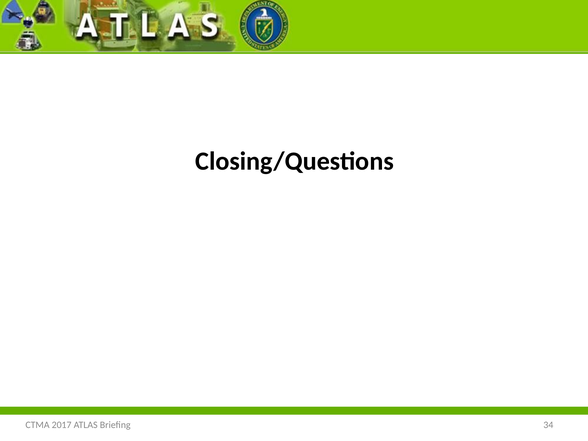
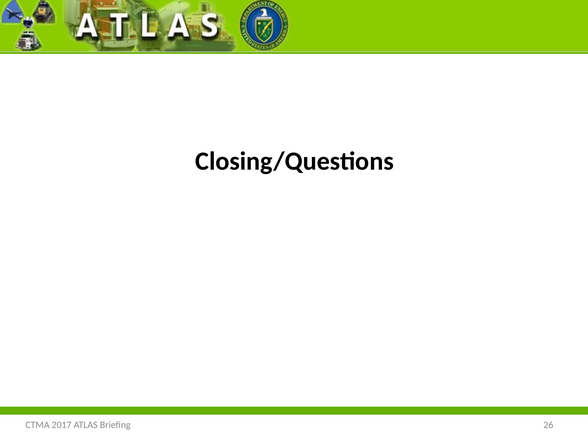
34: 34 -> 26 (548, 425)
